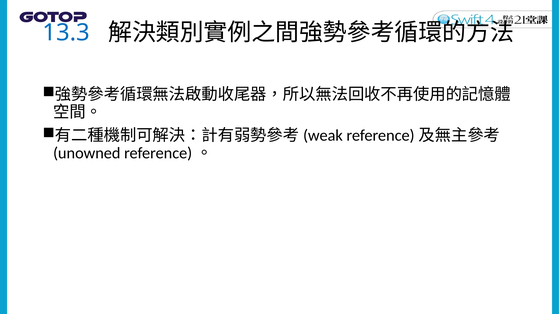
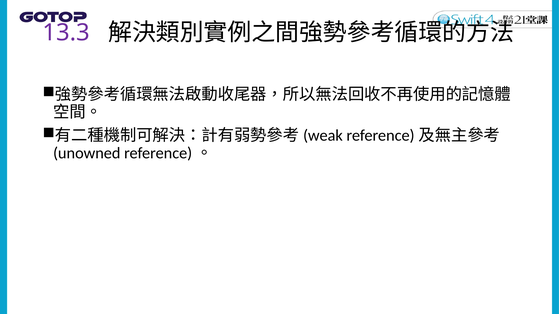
13.3 colour: blue -> purple (66, 33)
